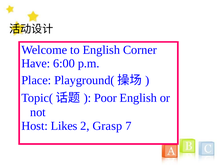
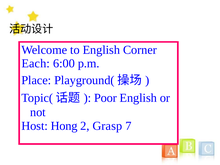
Have: Have -> Each (36, 63)
Likes: Likes -> Hong (64, 126)
